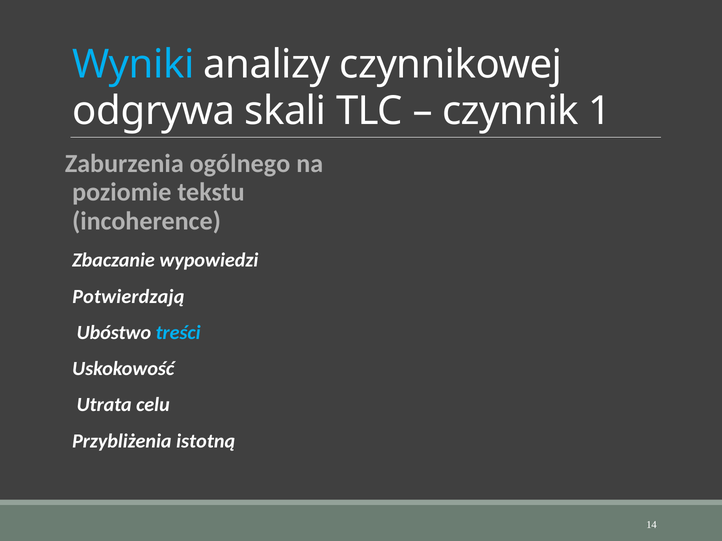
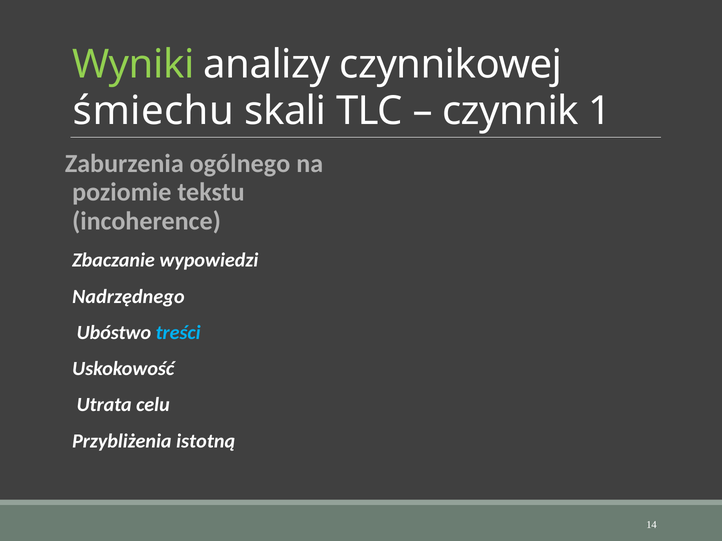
Wyniki colour: light blue -> light green (133, 65)
odgrywa: odgrywa -> śmiechu (153, 111)
Potwierdzają: Potwierdzają -> Nadrzędnego (128, 297)
